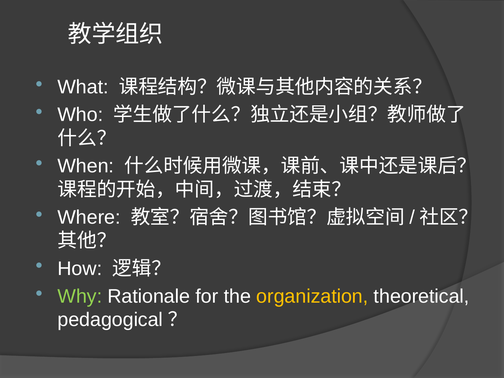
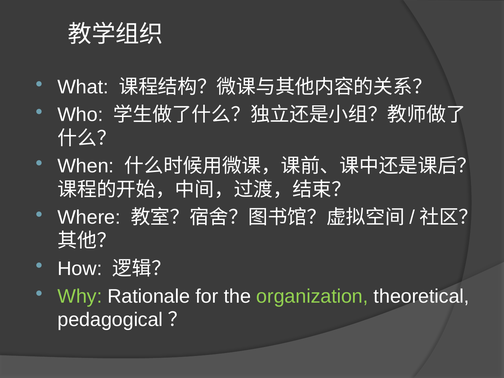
organization colour: yellow -> light green (312, 296)
